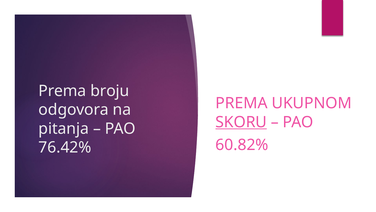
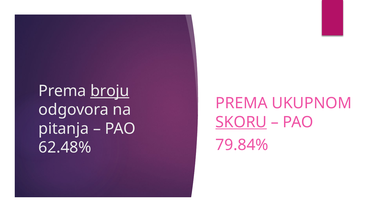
broju underline: none -> present (110, 91)
60.82%: 60.82% -> 79.84% (242, 145)
76.42%: 76.42% -> 62.48% (65, 147)
